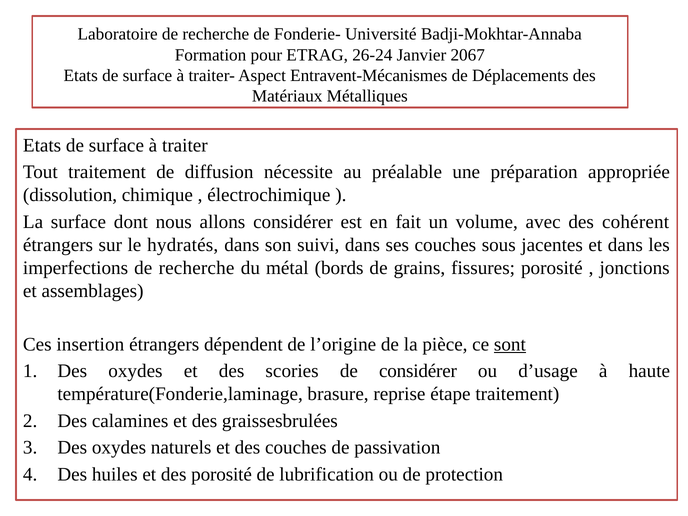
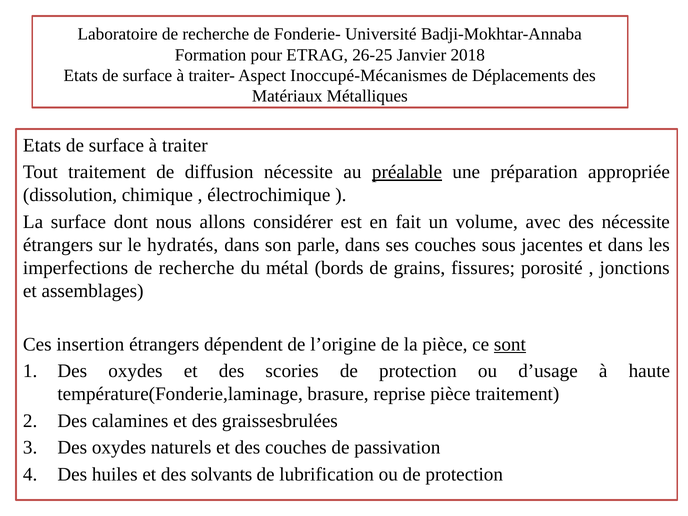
26-24: 26-24 -> 26-25 (372, 55)
2067: 2067 -> 2018 (468, 55)
Entravent-Mécanismes: Entravent-Mécanismes -> Inoccupé-Mécanismes (369, 76)
préalable underline: none -> present (407, 172)
des cohérent: cohérent -> nécessite (636, 222)
suivi: suivi -> parle (318, 245)
scories de considérer: considérer -> protection (418, 371)
reprise étape: étape -> pièce (450, 394)
des porosité: porosité -> solvants (222, 474)
